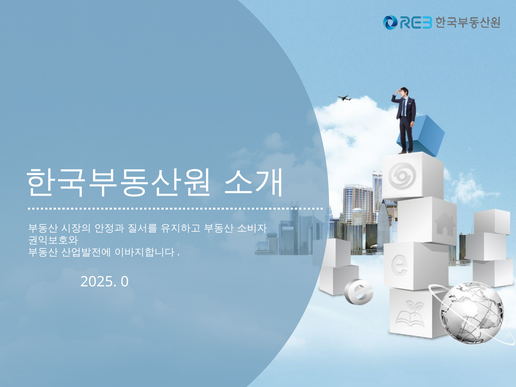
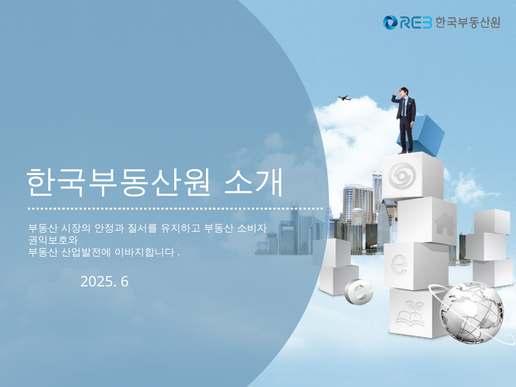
0: 0 -> 6 (125, 282)
